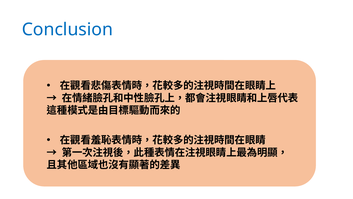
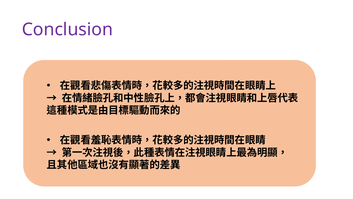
Conclusion colour: blue -> purple (67, 29)
